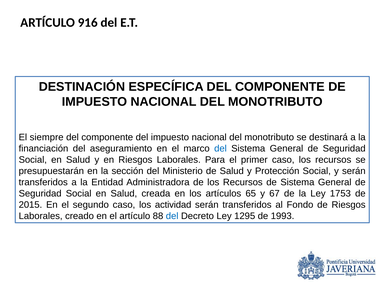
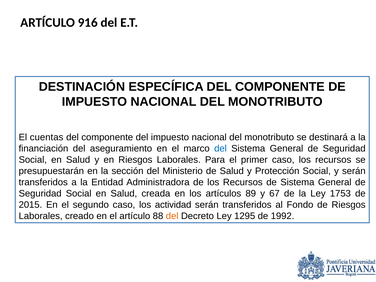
siempre: siempre -> cuentas (47, 137)
65: 65 -> 89 (251, 194)
del colour: blue -> orange (172, 216)
1993: 1993 -> 1992 (283, 216)
